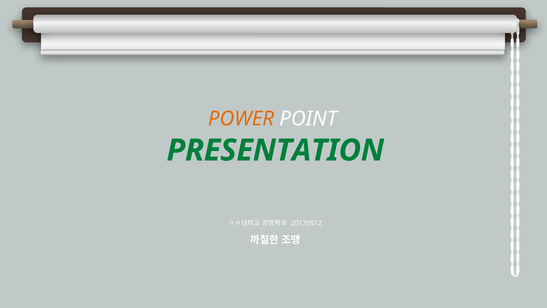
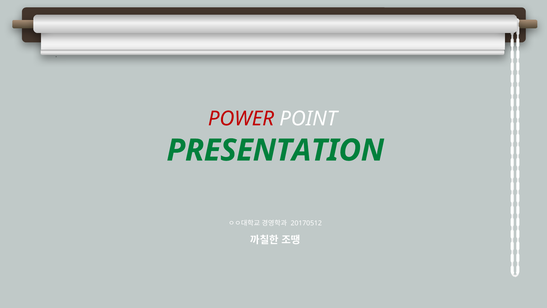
POWER colour: orange -> red (241, 119)
